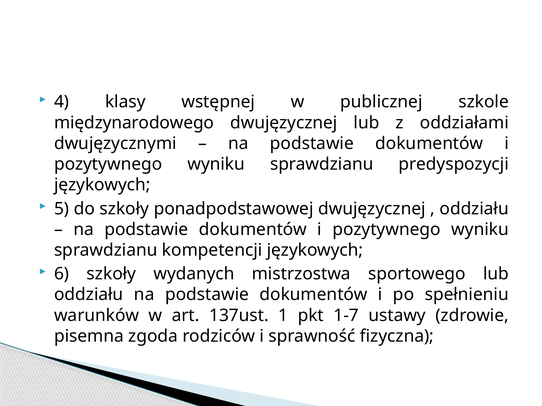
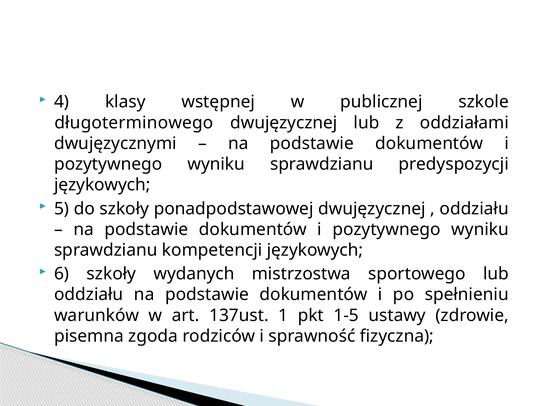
międzynarodowego: międzynarodowego -> długoterminowego (134, 123)
1-7: 1-7 -> 1-5 (346, 316)
